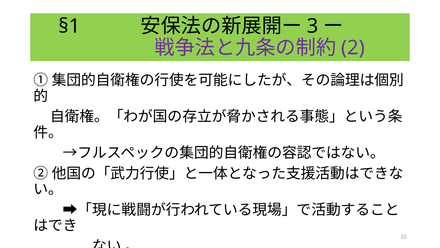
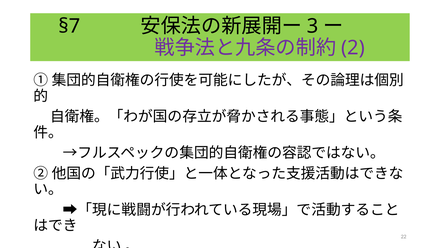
§1: §1 -> §7 (70, 26)
